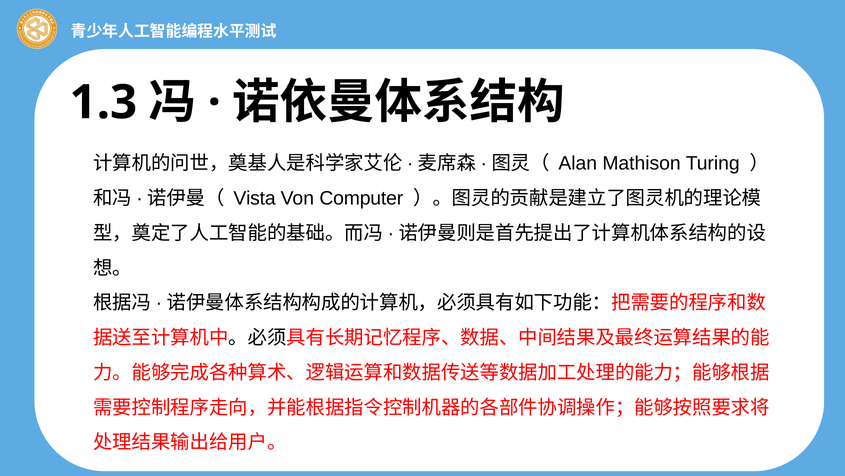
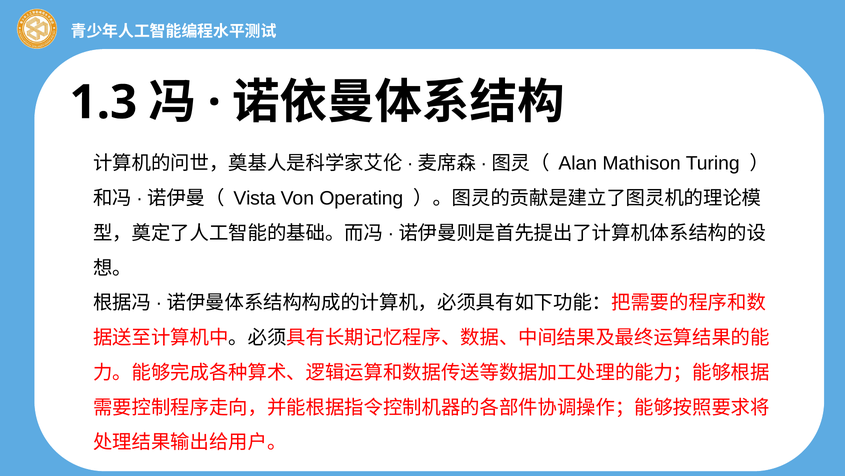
Computer: Computer -> Operating (361, 198)
